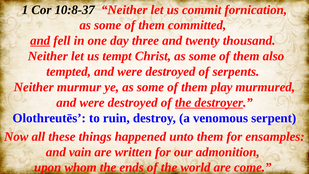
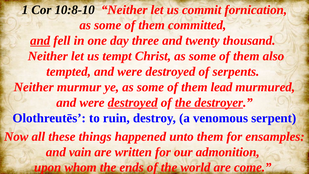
10:8-37: 10:8-37 -> 10:8-10 (75, 10)
play: play -> lead (222, 87)
destroyed underline: none -> present (133, 102)
